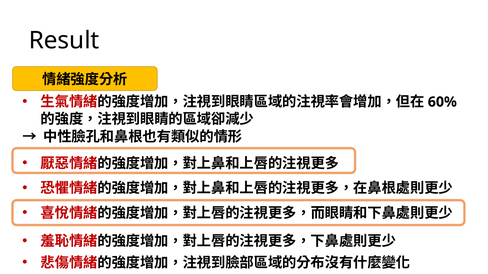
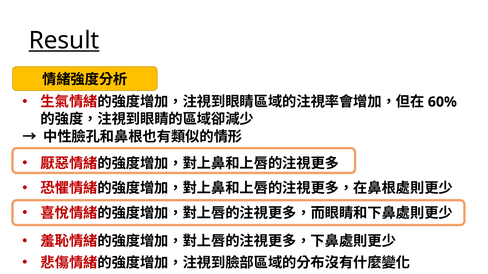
Result underline: none -> present (64, 41)
